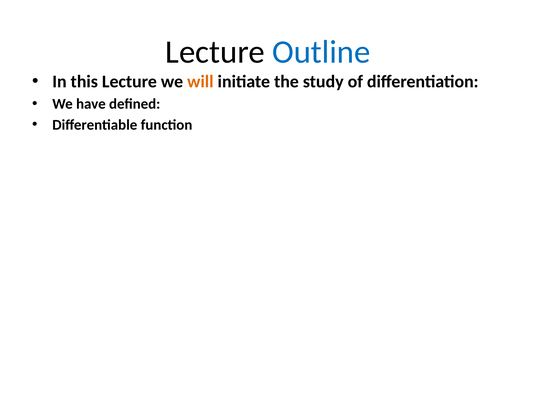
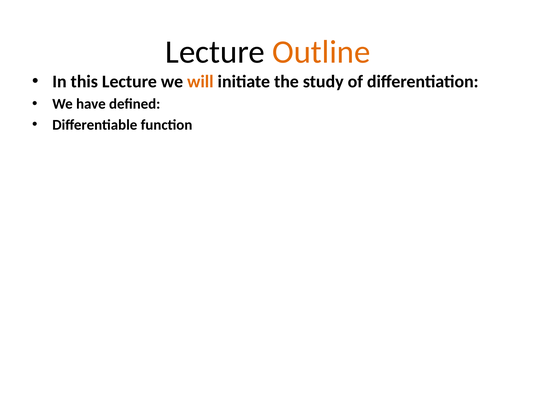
Outline colour: blue -> orange (321, 52)
